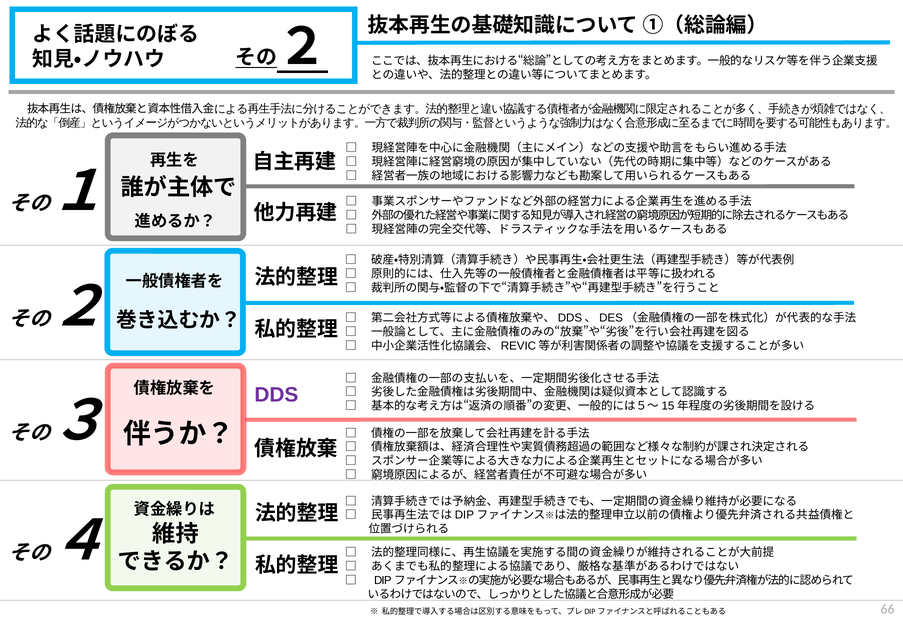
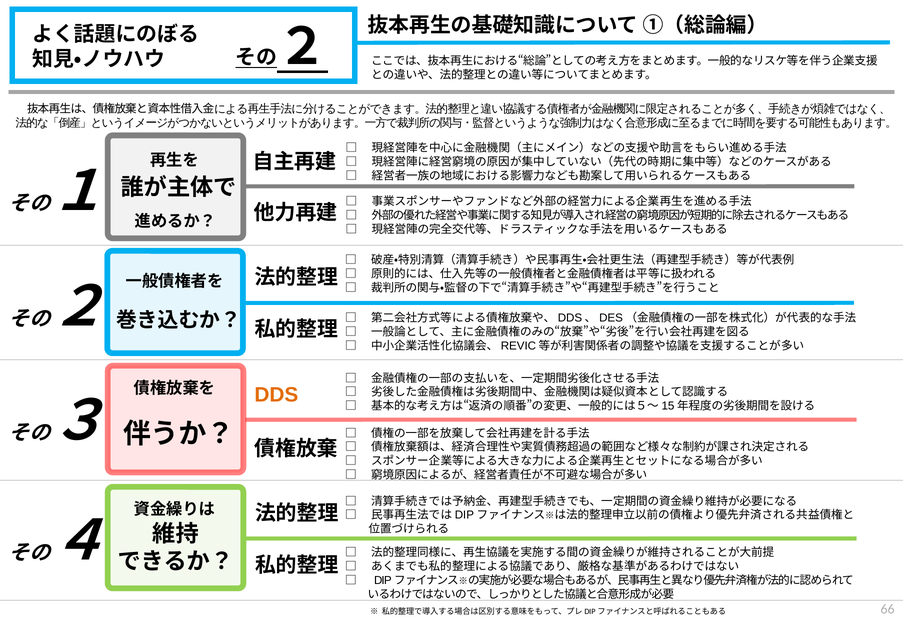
DDS colour: purple -> orange (276, 395)
